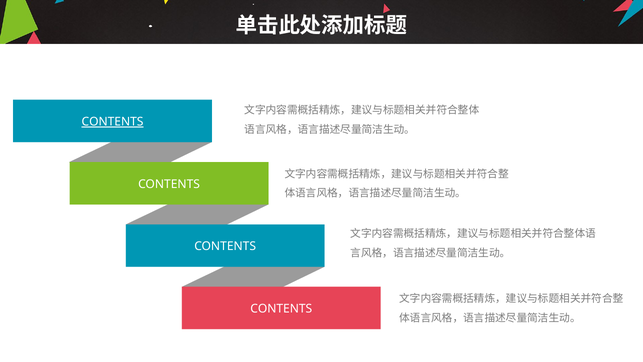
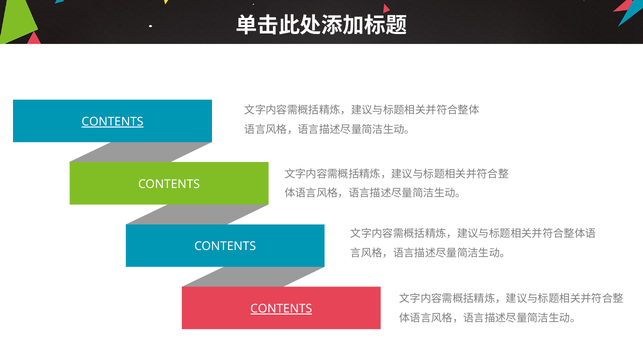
CONTENTS underline: none -> present (281, 309)
